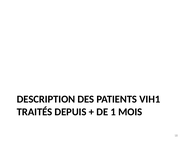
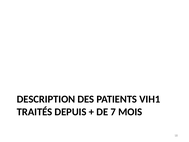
1: 1 -> 7 (113, 112)
